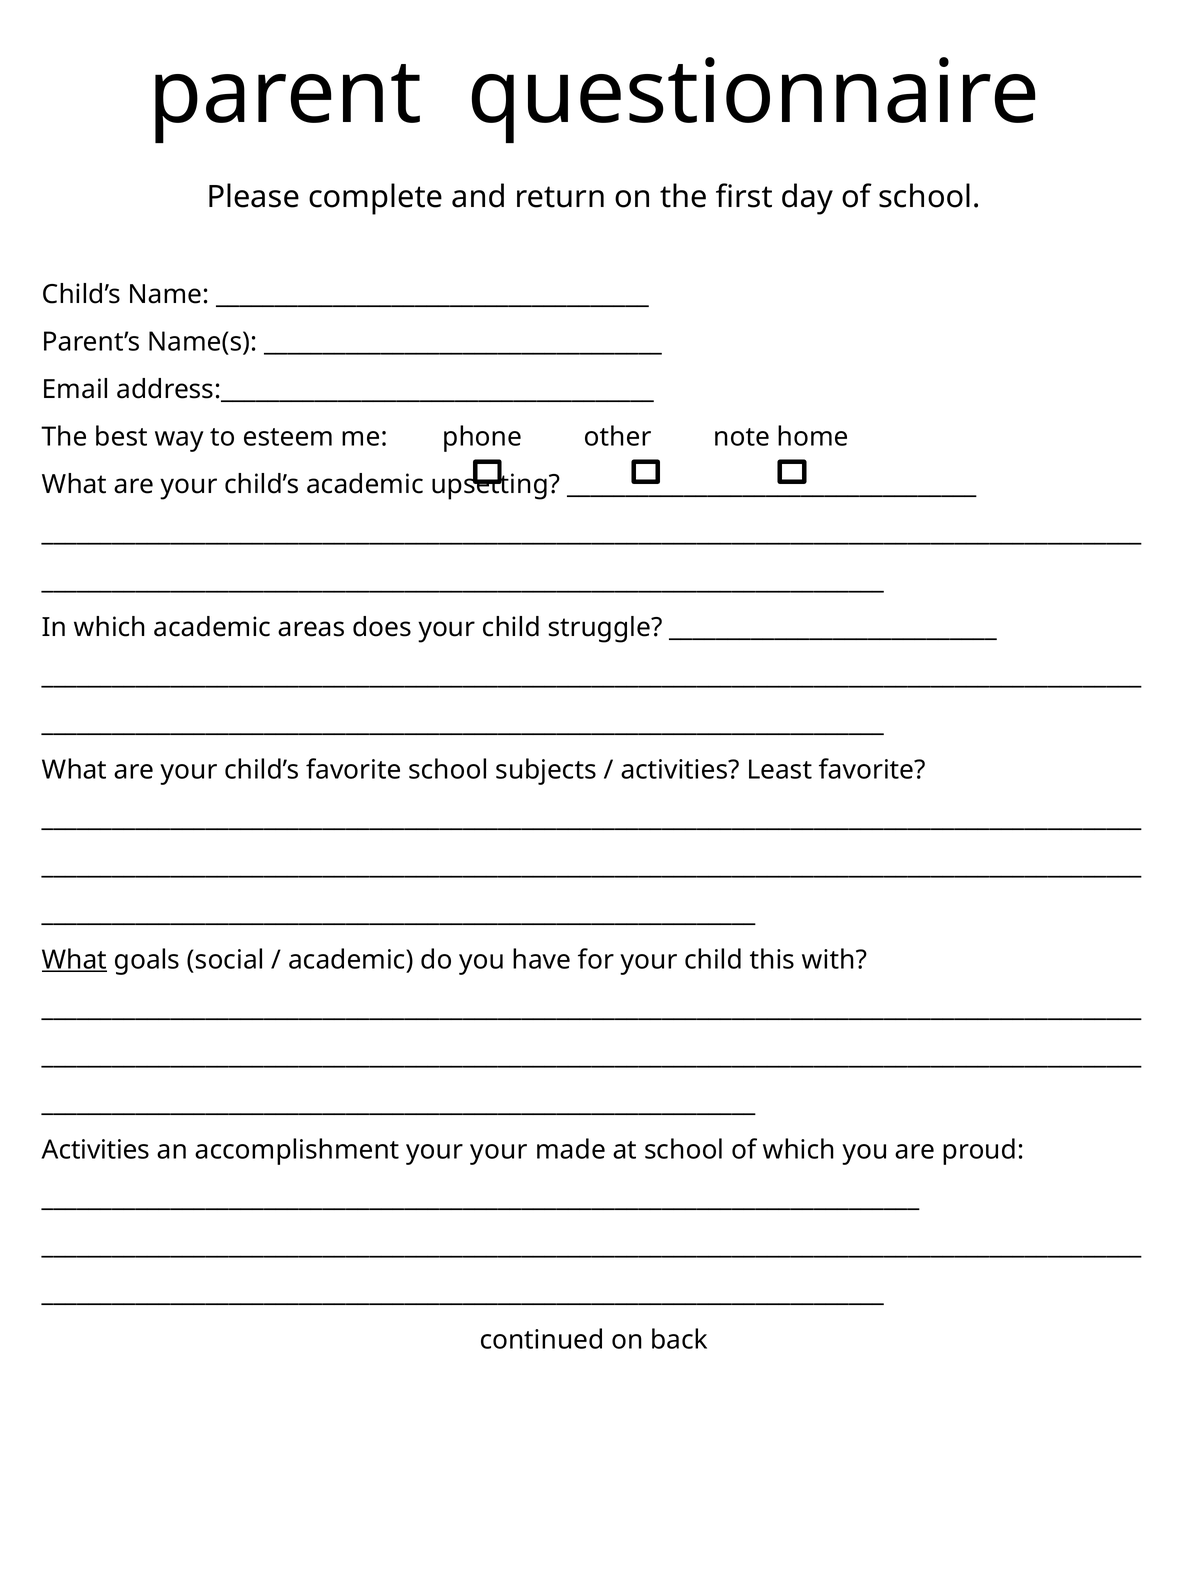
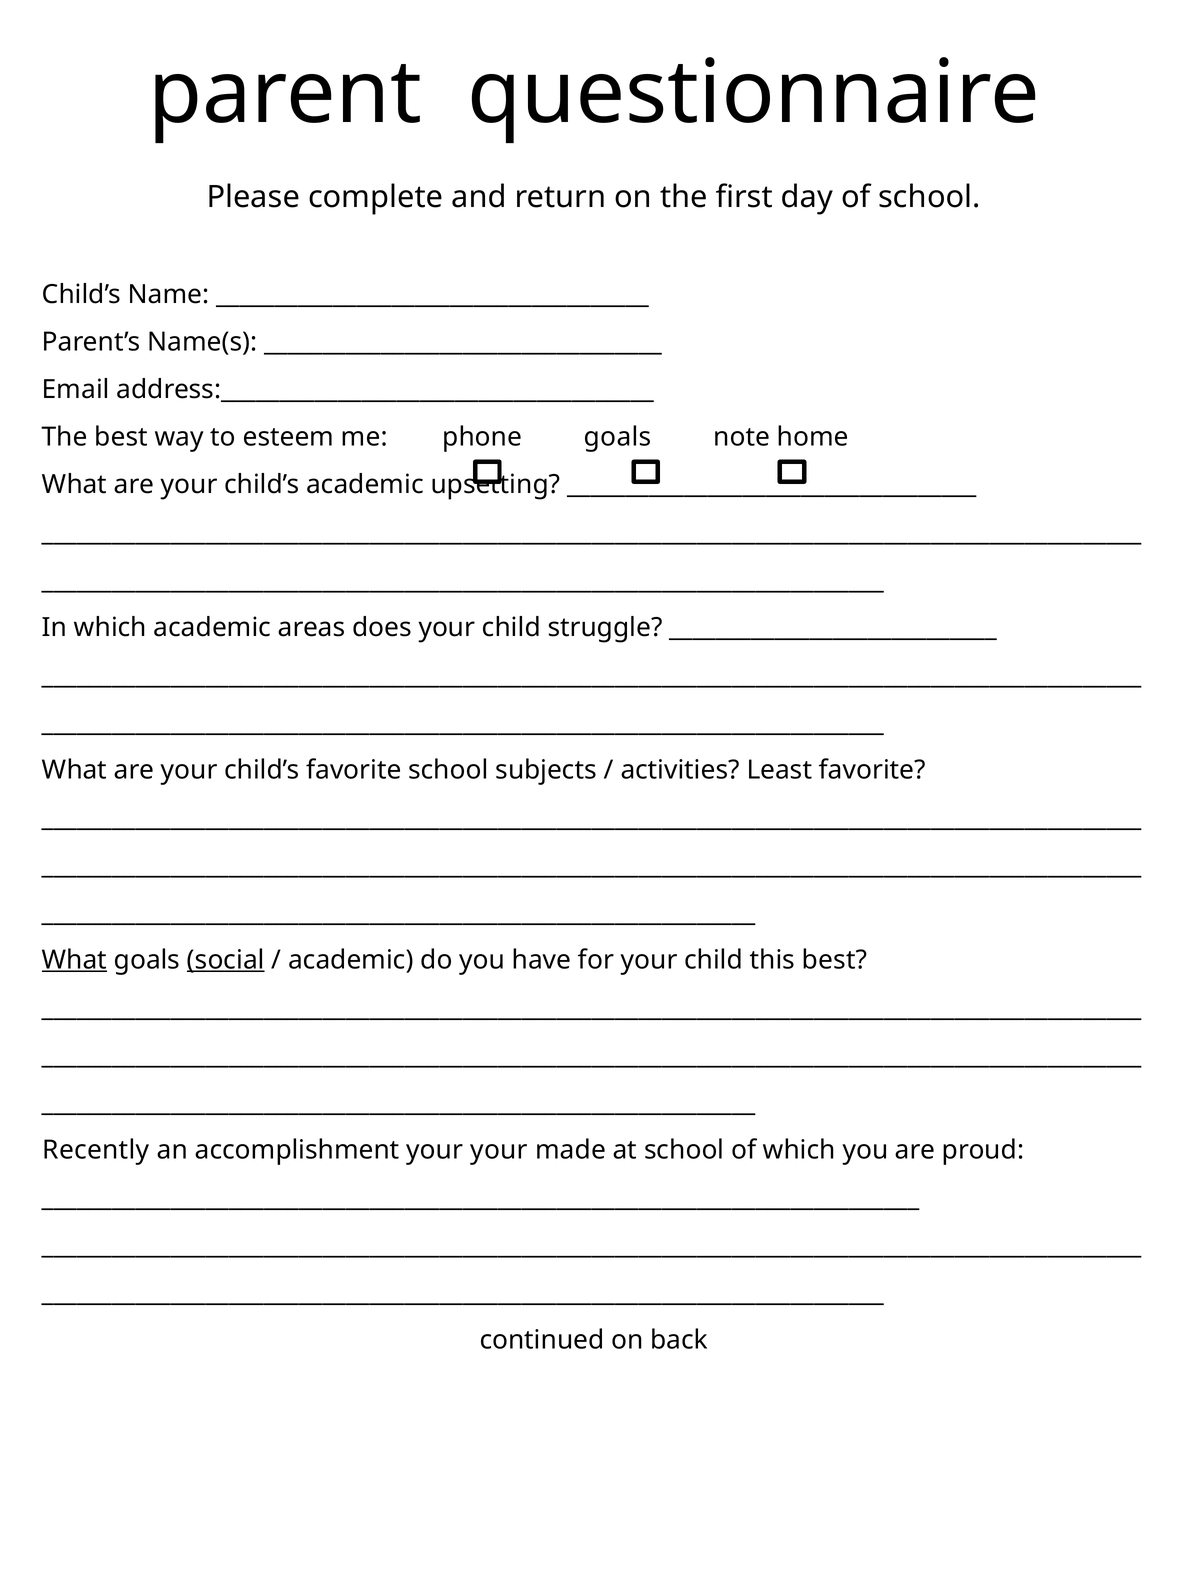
phone other: other -> goals (618, 437)
social underline: none -> present (226, 960)
this with: with -> best (835, 960)
Activities: Activities -> Recently (96, 1150)
